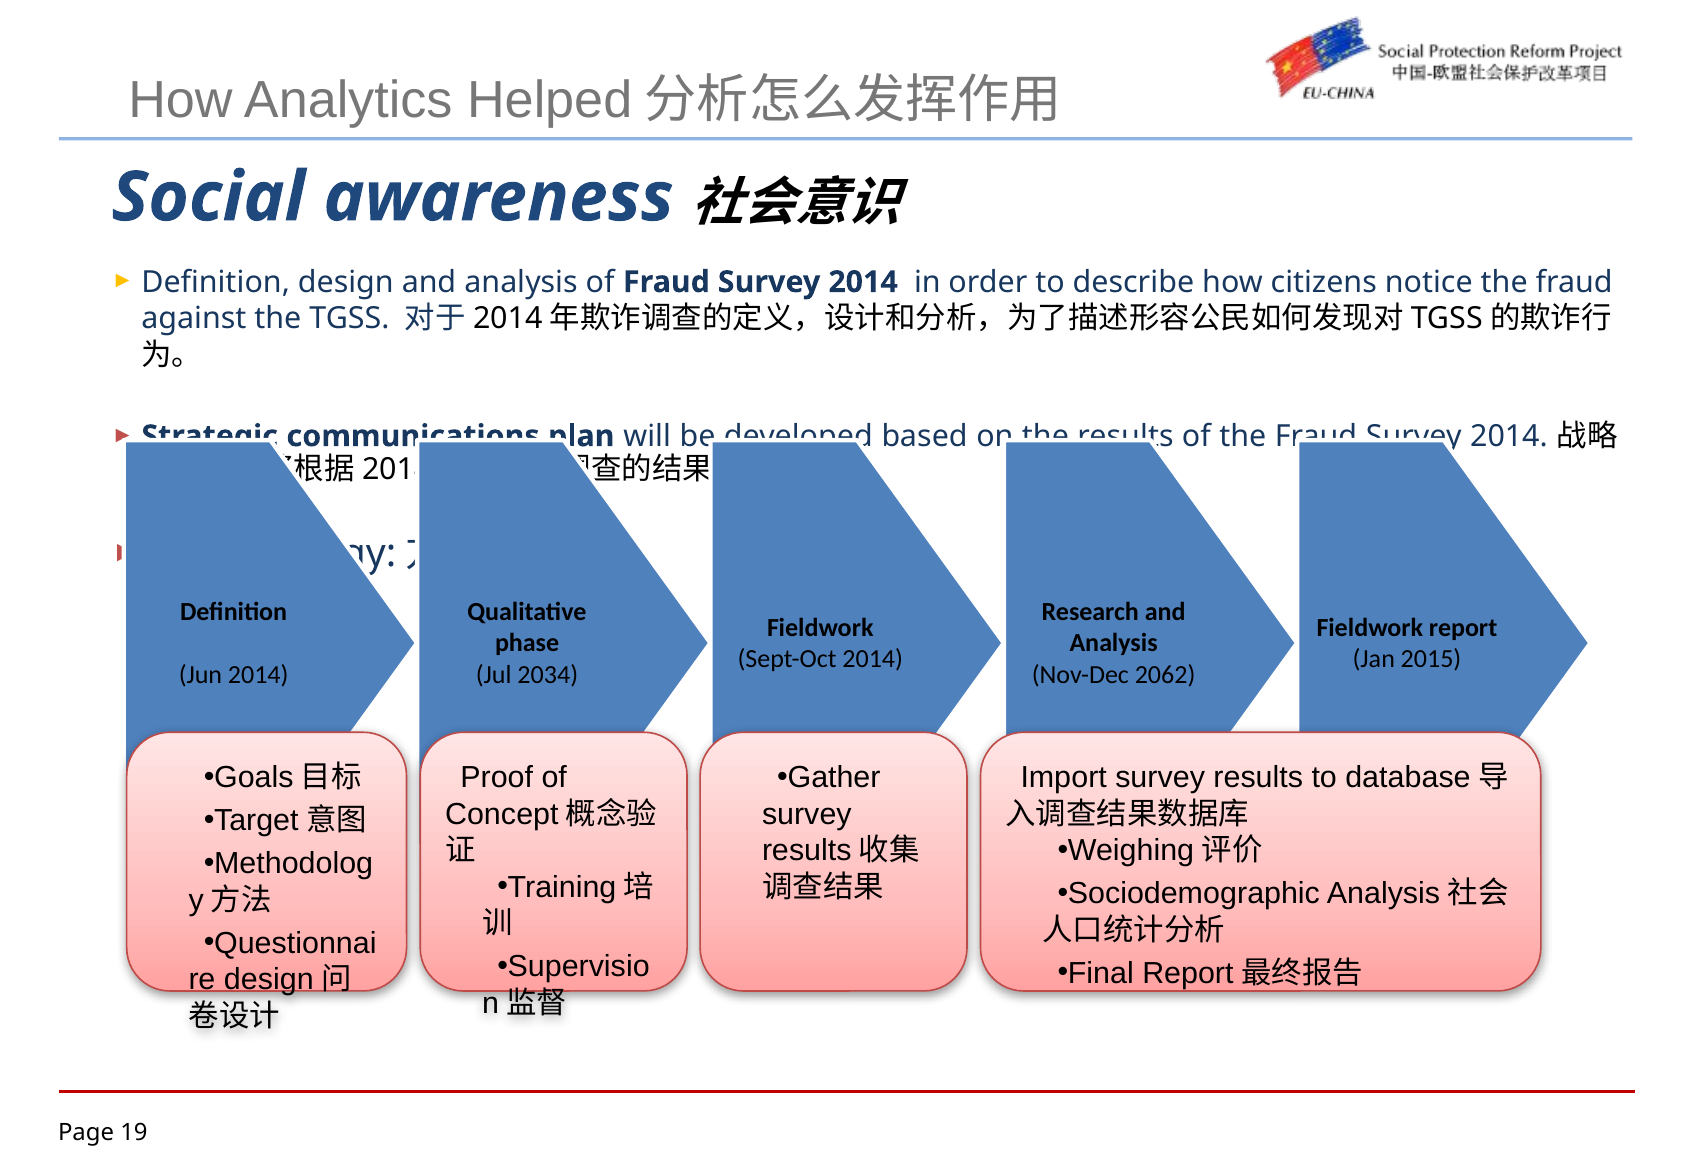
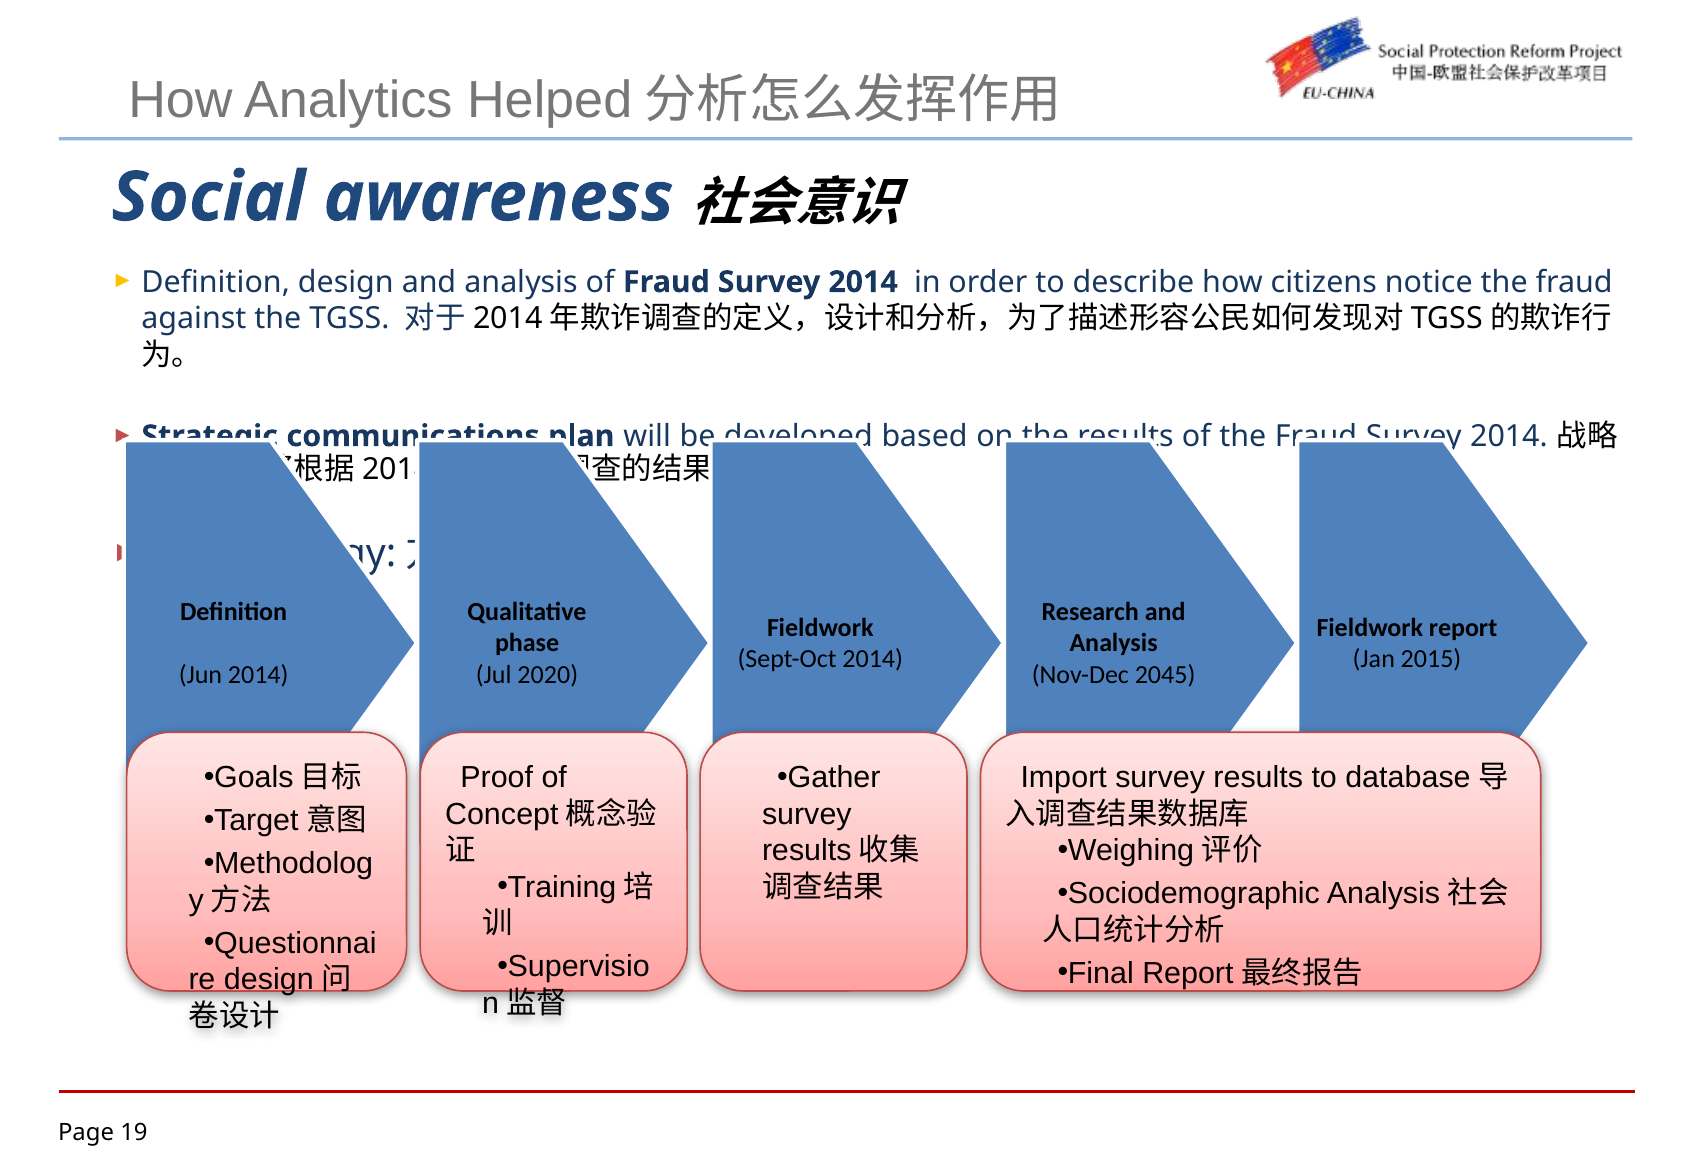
2034: 2034 -> 2020 (548, 675)
2062: 2062 -> 2045 (1165, 675)
